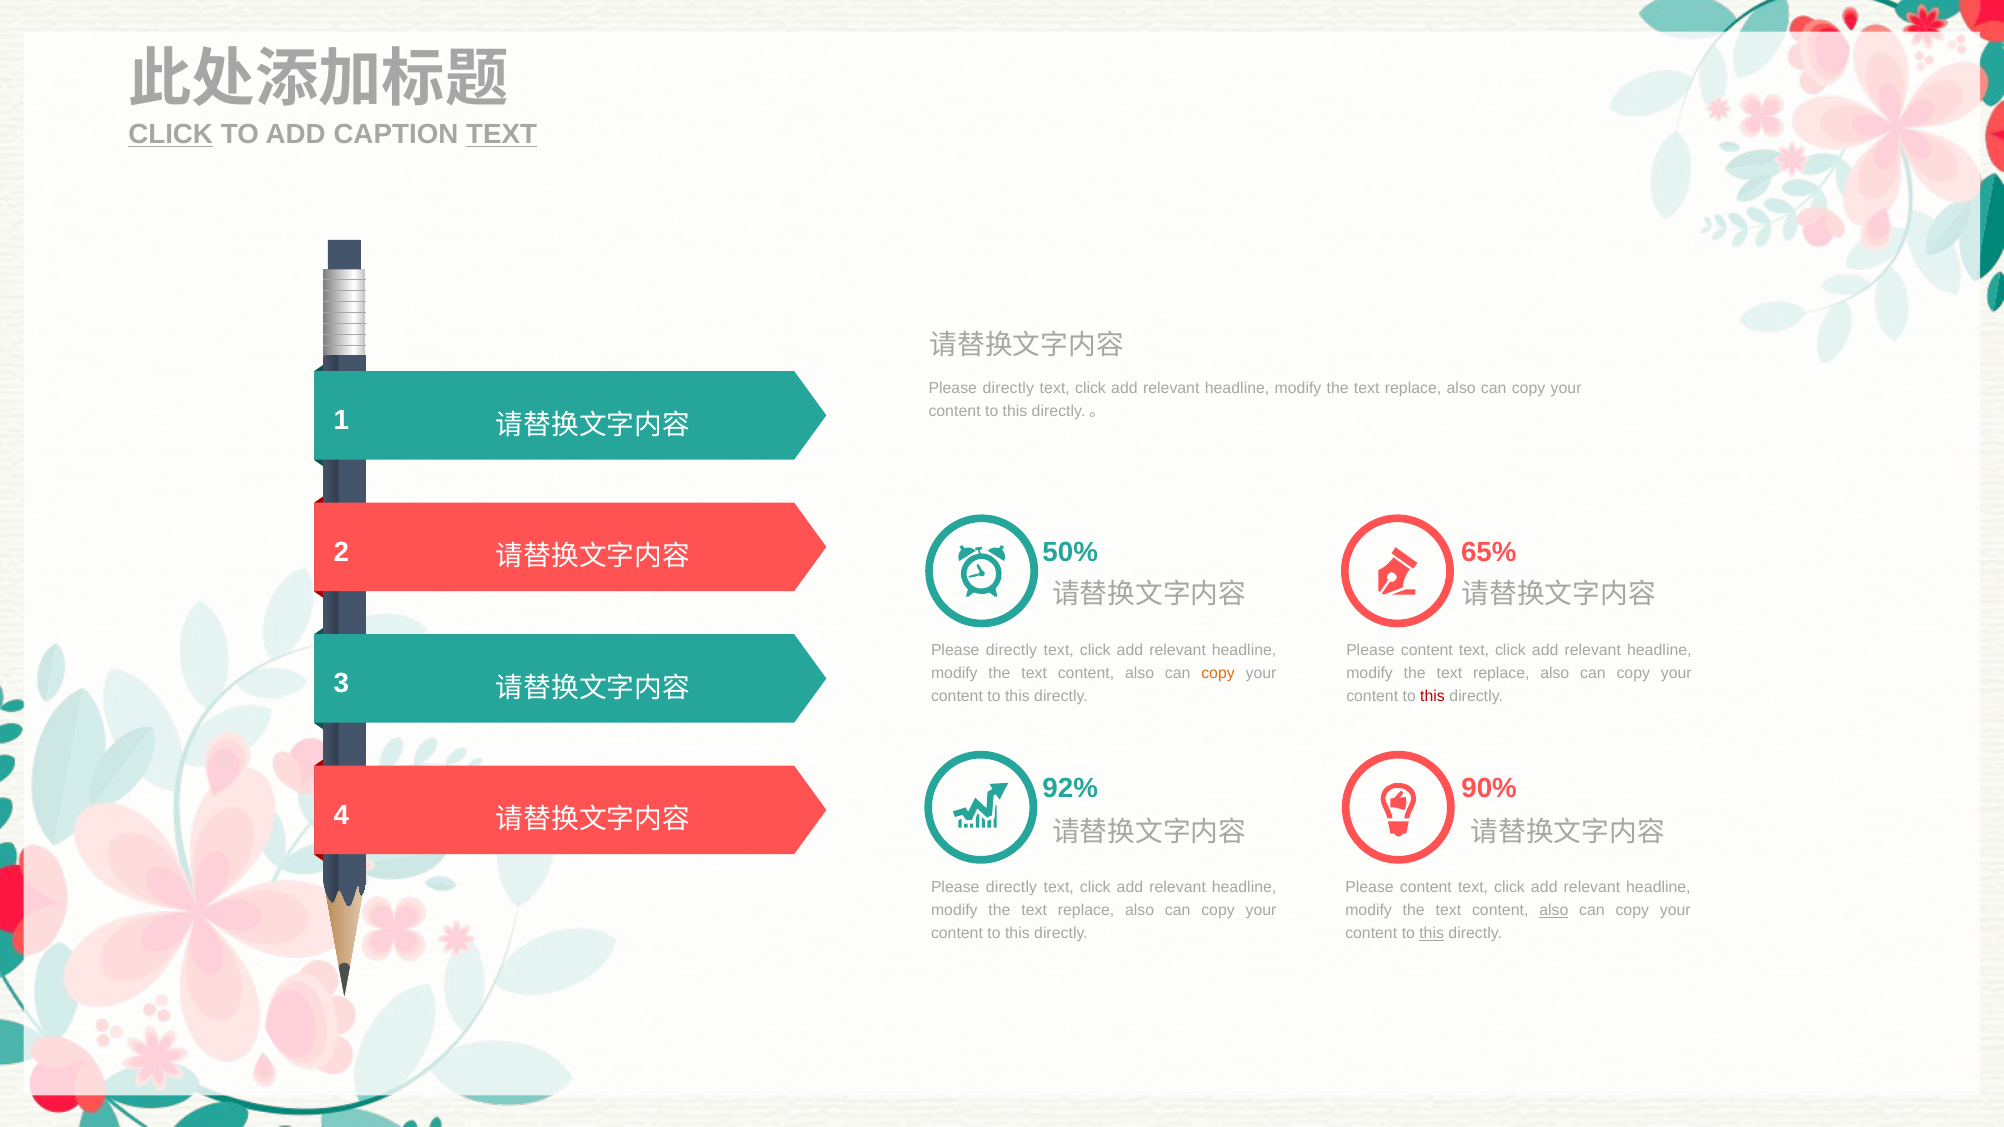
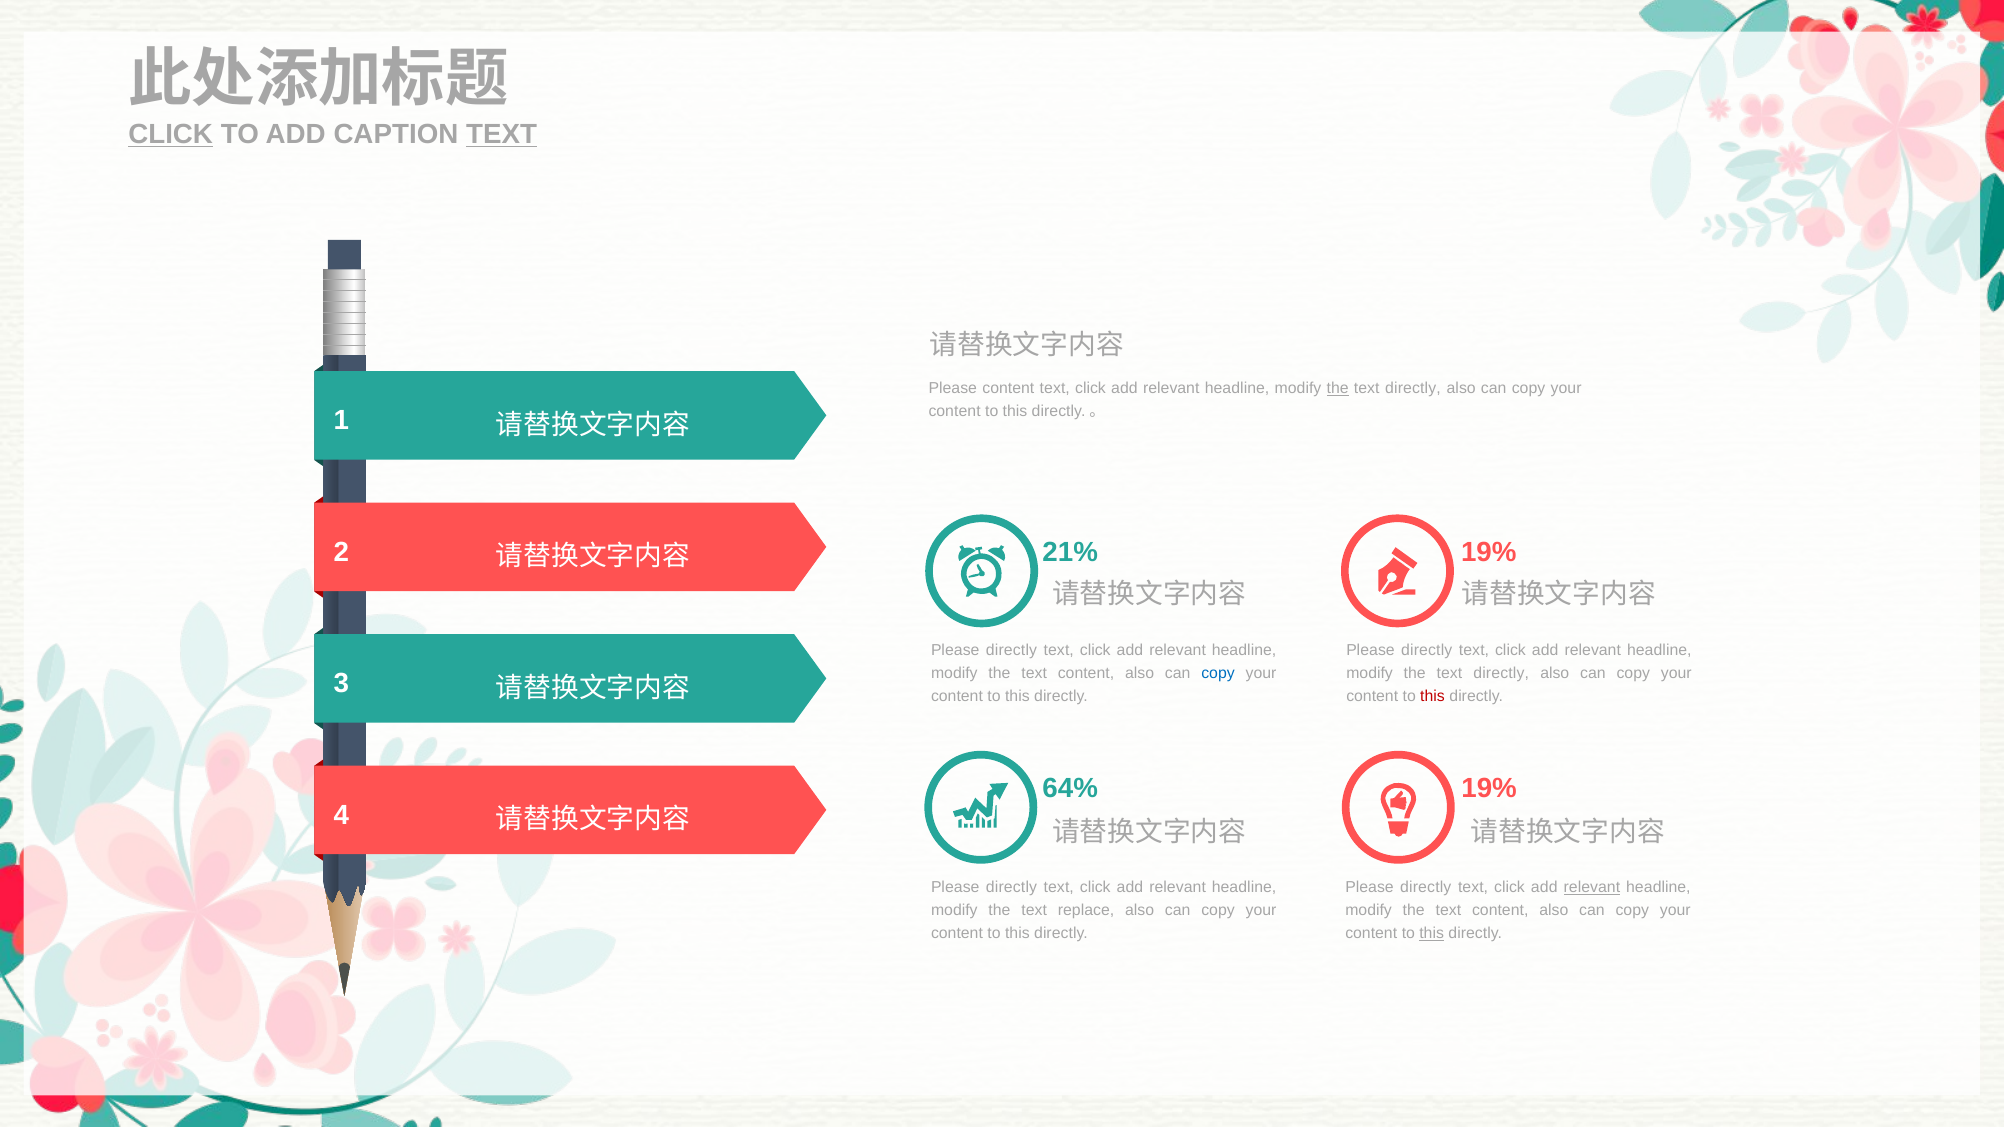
directly: directly -> content (1008, 388)
the underline: none -> present (1338, 388)
replace: replace -> directly (1413, 388)
50%: 50% -> 21% (1070, 553)
65%: 65% -> 19% (1489, 553)
content: content -> directly (1427, 650)
copy colour: orange -> blue (1218, 673)
replace: replace -> directly (1501, 673)
92%: 92% -> 64% (1070, 788)
90%: 90% -> 19% (1489, 788)
content: content -> directly (1426, 888)
relevant underline: none -> present (1592, 888)
also underline: present -> none (1554, 911)
